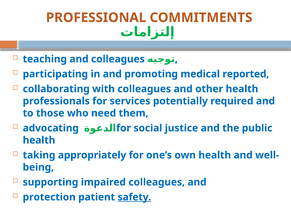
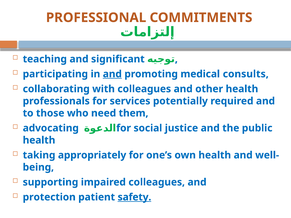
and colleagues: colleagues -> significant (118, 59)
and underline: none -> present (112, 74)
reported: reported -> consults (246, 74)
